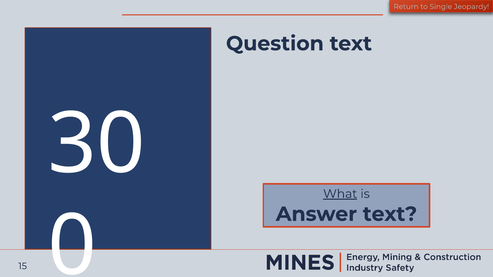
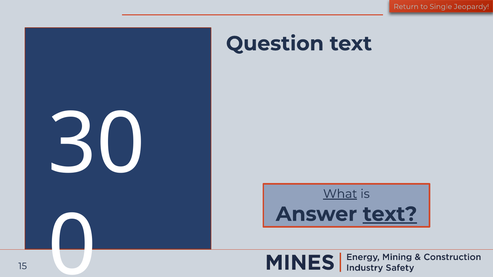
text underline: none -> present (390, 214)
